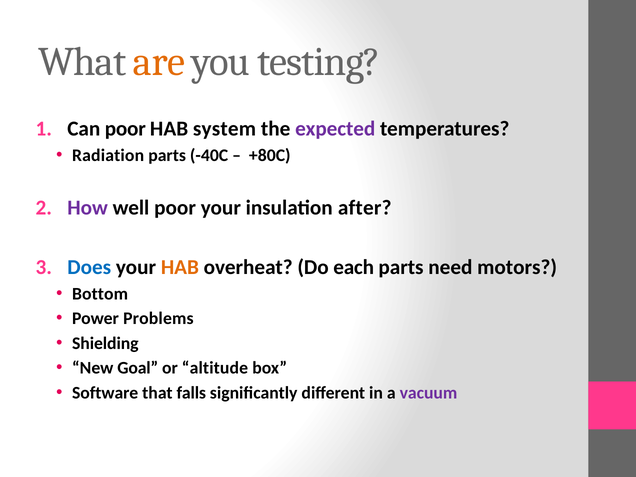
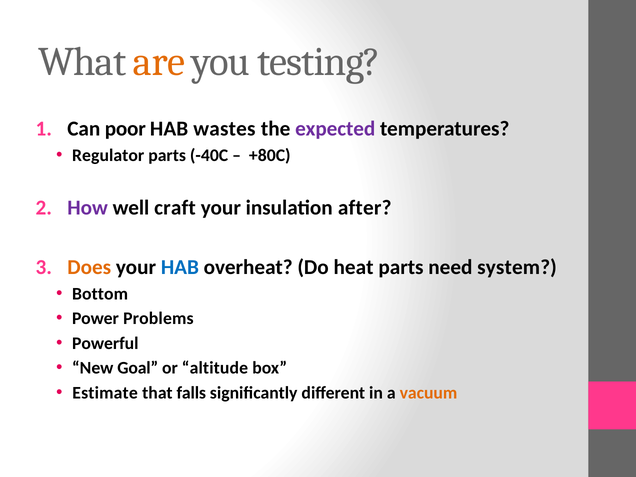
system: system -> wastes (224, 129)
Radiation: Radiation -> Regulator (108, 155)
well poor: poor -> craft (175, 208)
Does colour: blue -> orange (89, 267)
HAB colour: orange -> blue (180, 267)
each: each -> heat (354, 267)
motors: motors -> system (517, 267)
Shielding: Shielding -> Powerful (105, 343)
Software: Software -> Estimate (105, 393)
vacuum colour: purple -> orange (428, 393)
